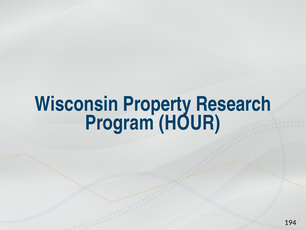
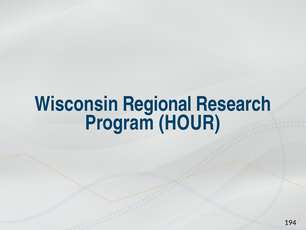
Property: Property -> Regional (157, 104)
